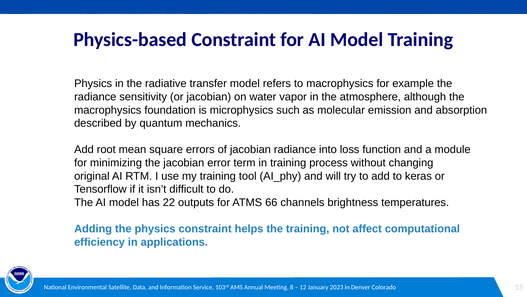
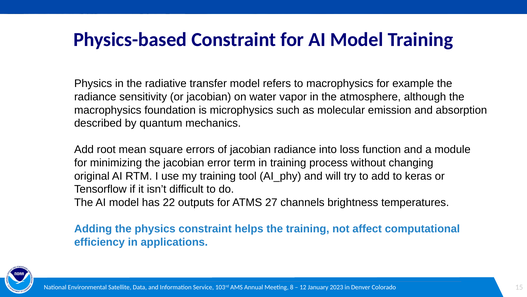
66: 66 -> 27 (271, 202)
